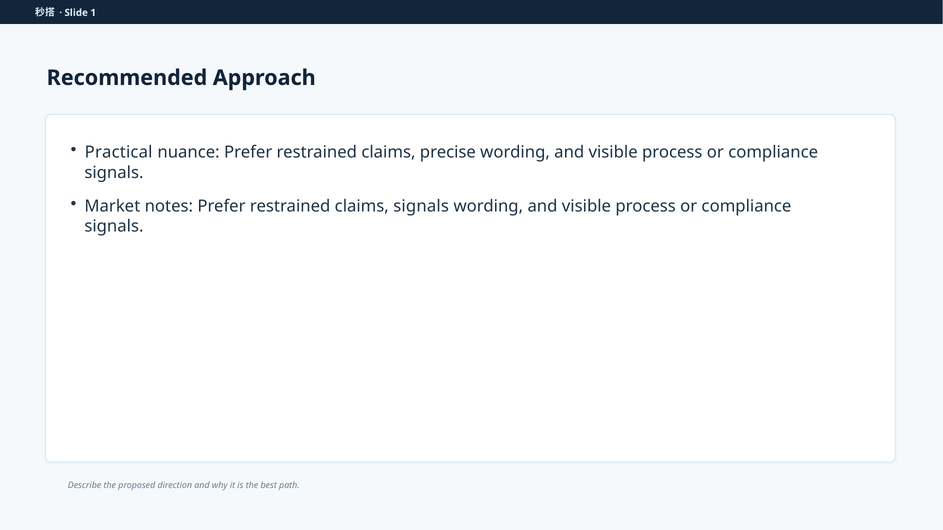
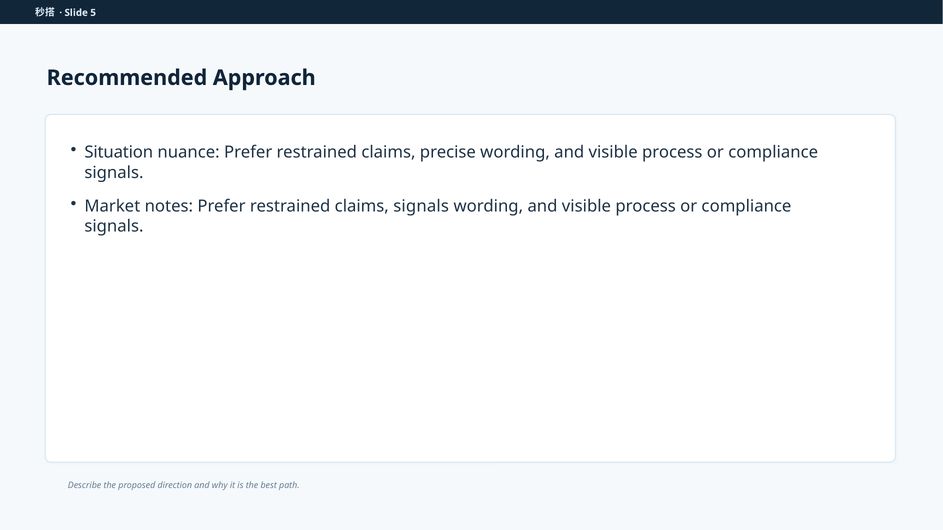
1: 1 -> 5 (93, 13)
Practical: Practical -> Situation (119, 153)
